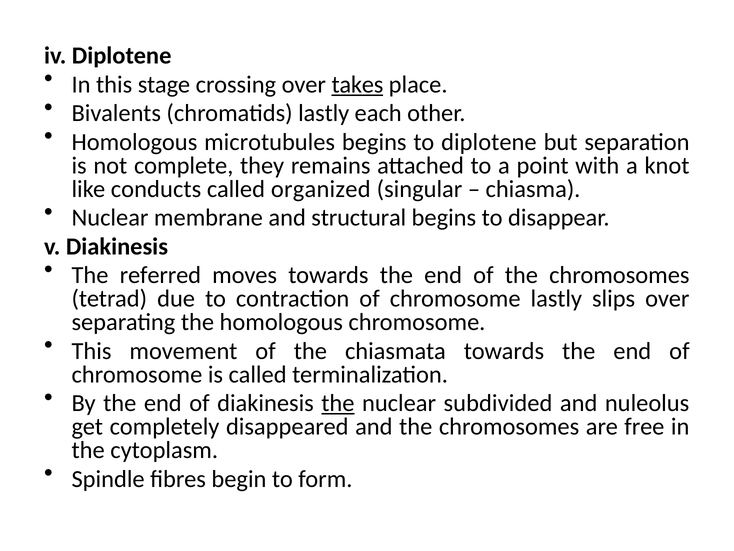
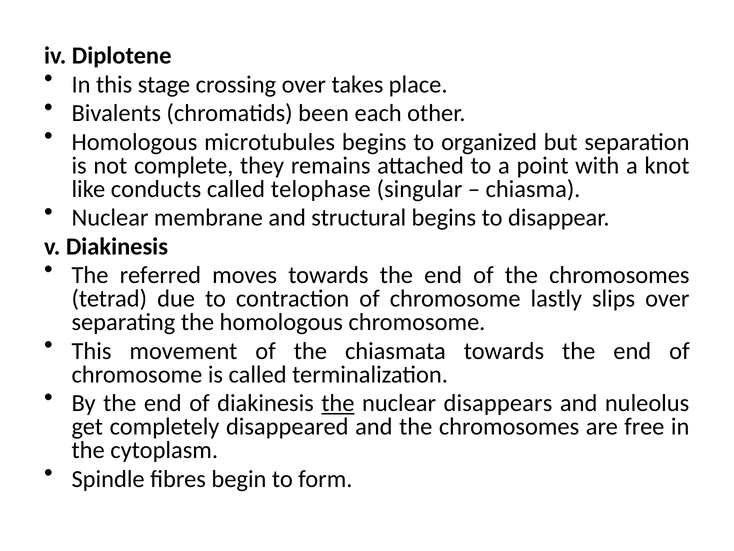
takes underline: present -> none (357, 84)
chromatids lastly: lastly -> been (323, 113)
to diplotene: diplotene -> organized (489, 142)
organized: organized -> telophase (321, 189)
subdivided: subdivided -> disappears (498, 403)
